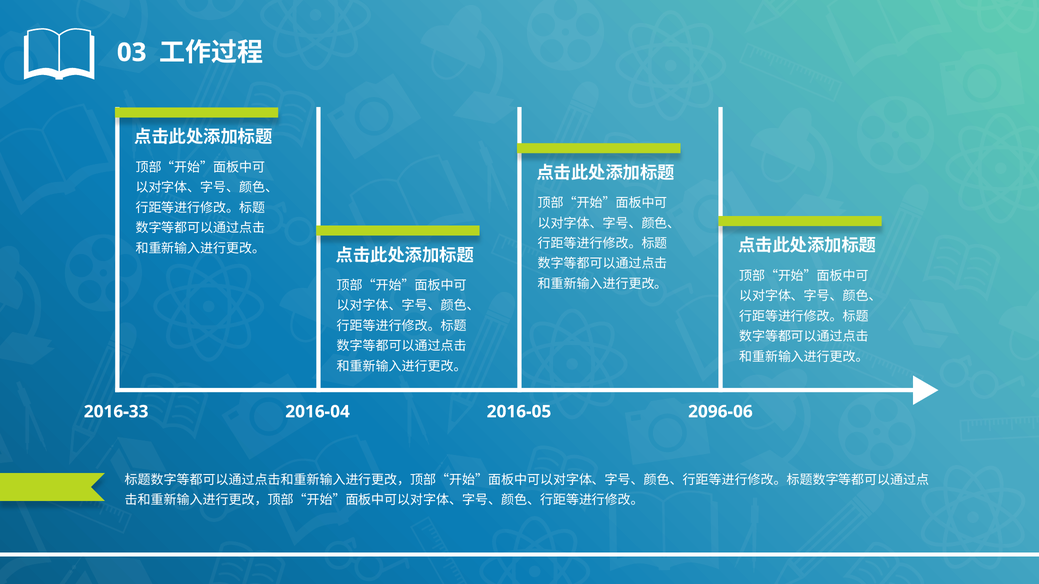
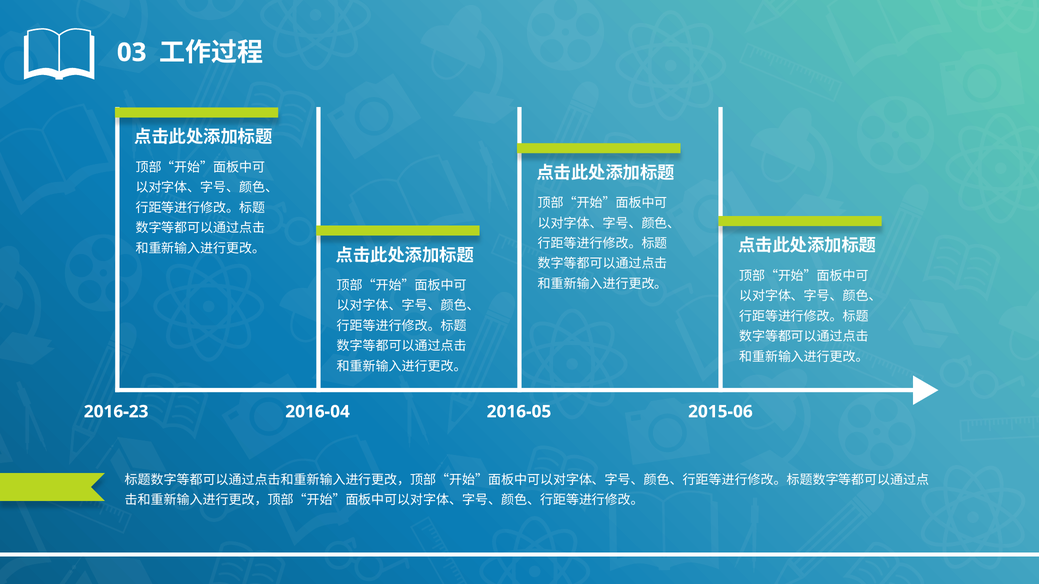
2016-33: 2016-33 -> 2016-23 (116, 412)
2096-06: 2096-06 -> 2015-06 (720, 412)
